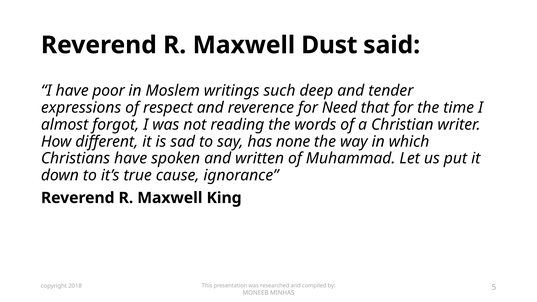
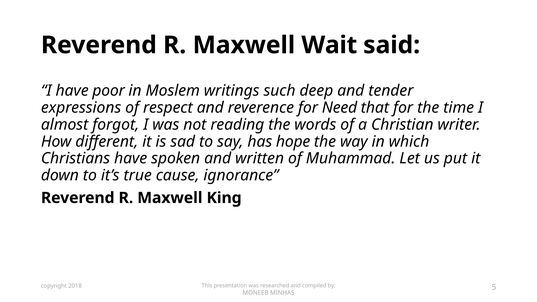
Dust: Dust -> Wait (329, 45)
none: none -> hope (293, 142)
